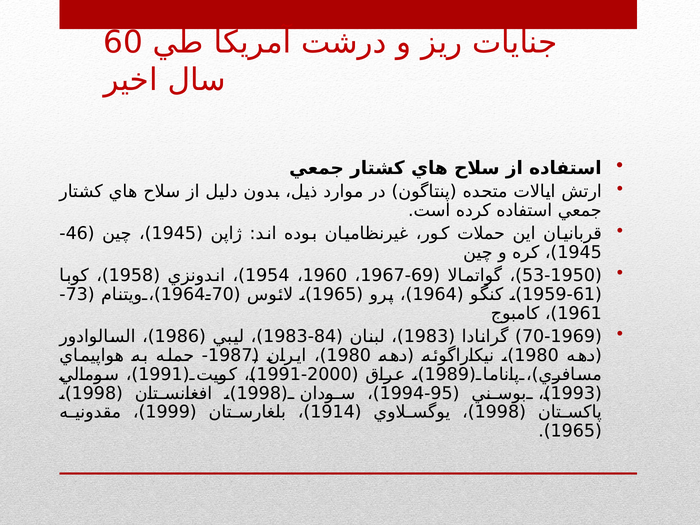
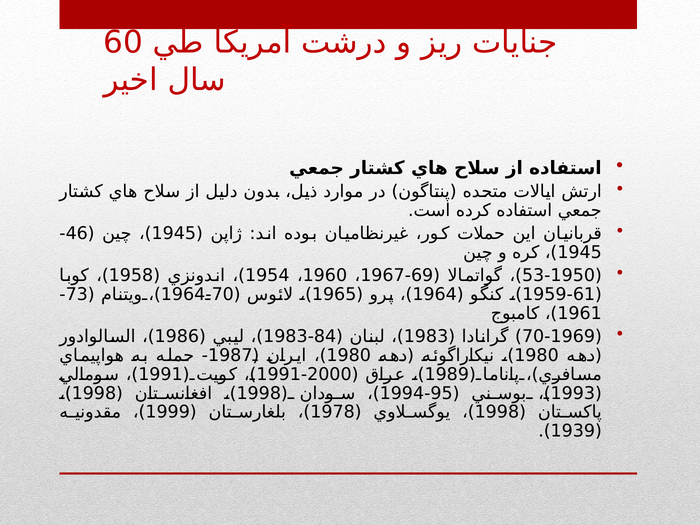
1914: 1914 -> 1978 (333, 412)
1965: 1965 -> 1939 (573, 431)
